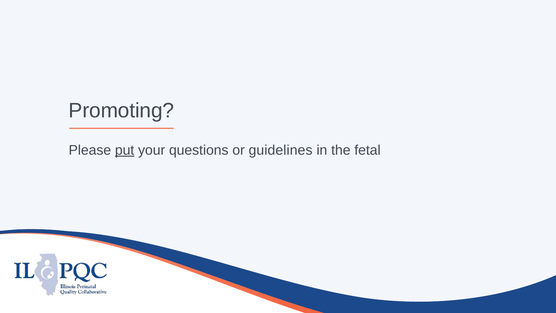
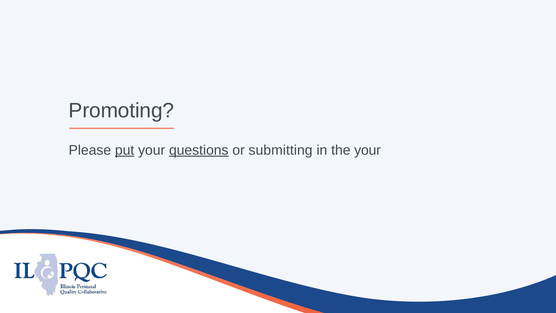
questions underline: none -> present (199, 150)
guidelines: guidelines -> submitting (281, 150)
the fetal: fetal -> your (368, 150)
